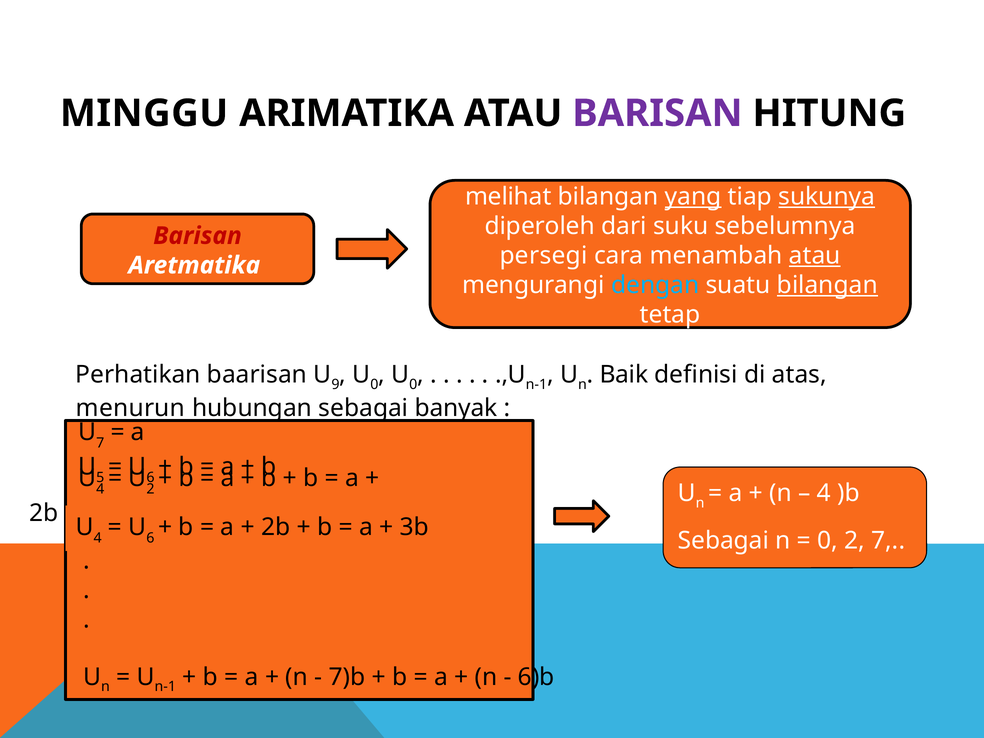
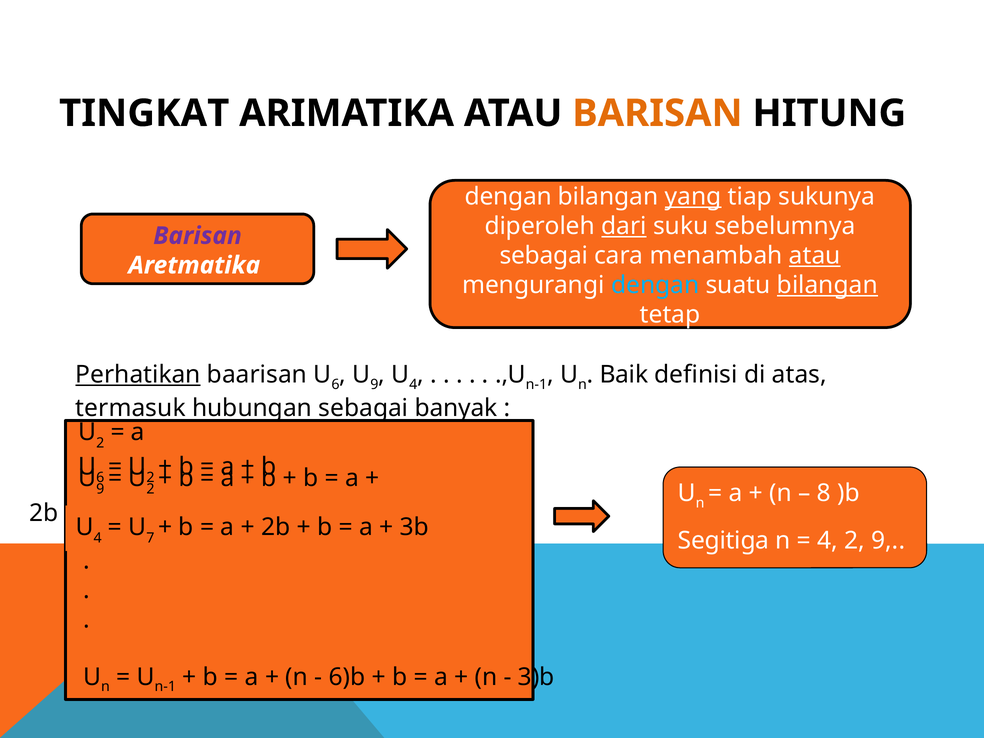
MINGGU: MINGGU -> TINGKAT (144, 113)
BARISAN colour: purple -> orange (657, 113)
melihat: melihat -> dengan (508, 197)
sukunya underline: present -> none (827, 197)
dari underline: none -> present (624, 226)
Barisan colour: red -> purple (198, 236)
persegi: persegi -> sebagai (544, 256)
Perhatikan underline: none -> present (138, 375)
9: 9 -> 6 (336, 384)
0: 0 -> 9 (374, 384)
0: 0 -> 4 (413, 384)
menurun: menurun -> termasuk (131, 408)
7: 7 -> 2 (100, 443)
5: 5 -> 6 (100, 478)
6: 6 -> 2 (151, 478)
4: 4 -> 9 (100, 489)
4: 4 -> 8 (824, 493)
6: 6 -> 7 (150, 538)
Sebagai: Sebagai -> Segitiga (724, 541)
0: 0 -> 4 (828, 541)
2 7: 7 -> 9 (888, 541)
7)b: 7)b -> 6)b (347, 677)
6)b: 6)b -> 3)b (536, 677)
